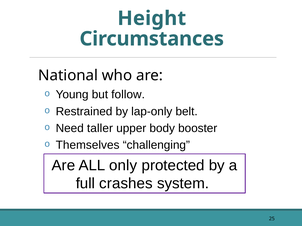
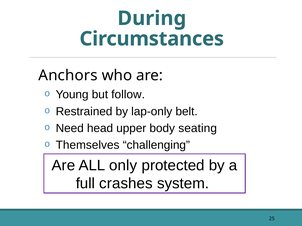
Height: Height -> During (152, 18)
National: National -> Anchors (68, 76)
taller: taller -> head (100, 129)
booster: booster -> seating (198, 129)
